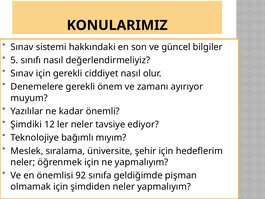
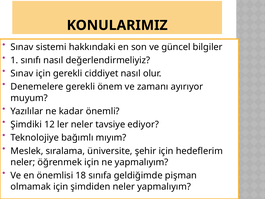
5: 5 -> 1 (14, 60)
92: 92 -> 18 (81, 175)
